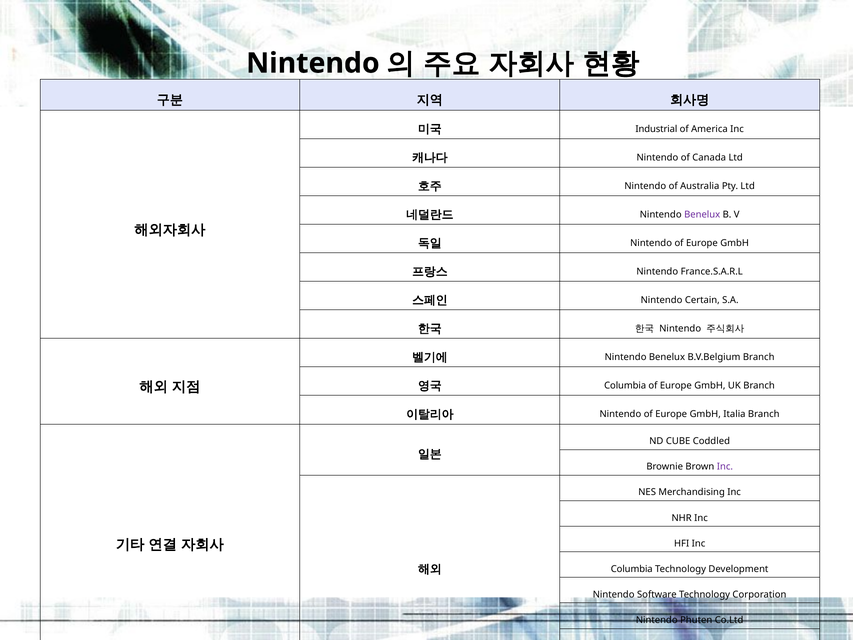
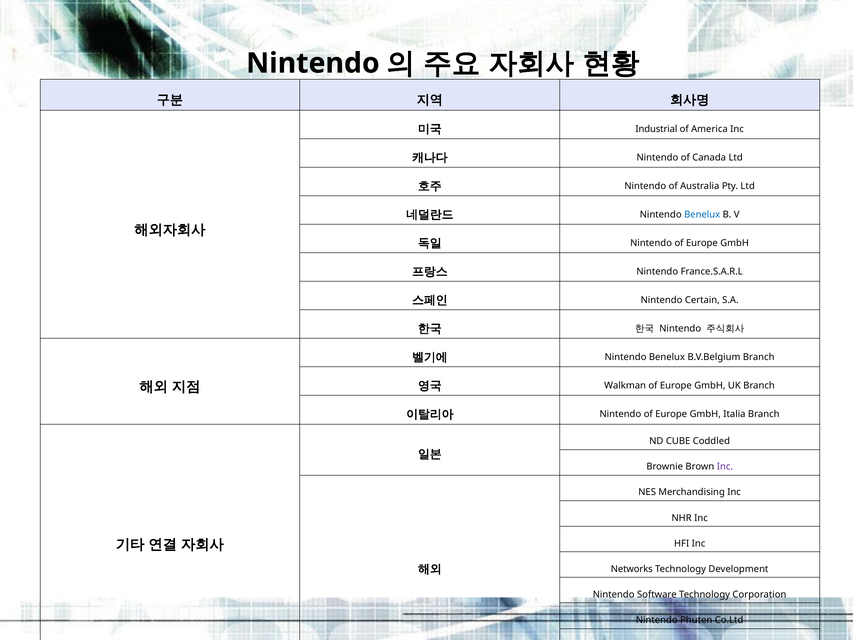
Benelux colour: purple -> blue (702, 214)
Columbia: Columbia -> Walkman (625, 385)
Columbia: Columbia -> Networks (632, 569)
